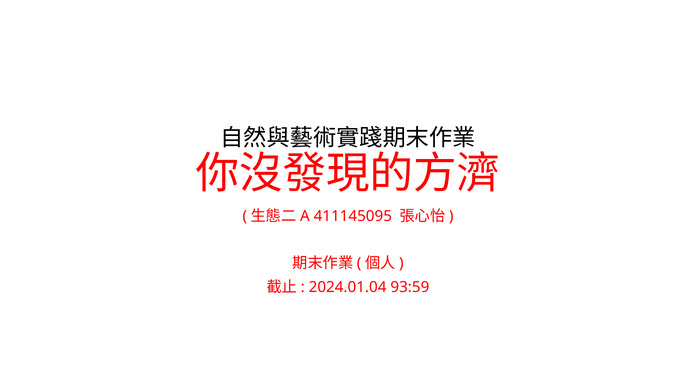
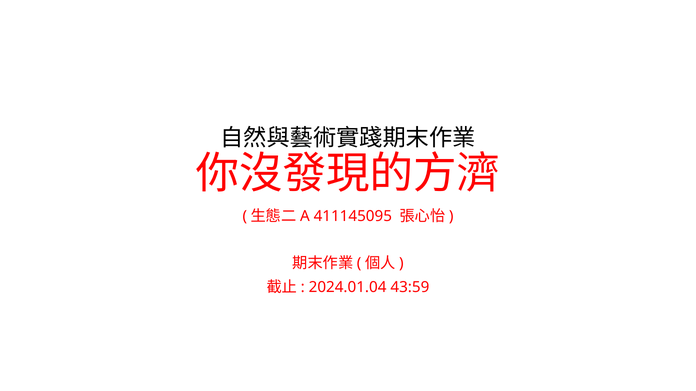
93:59: 93:59 -> 43:59 (410, 287)
